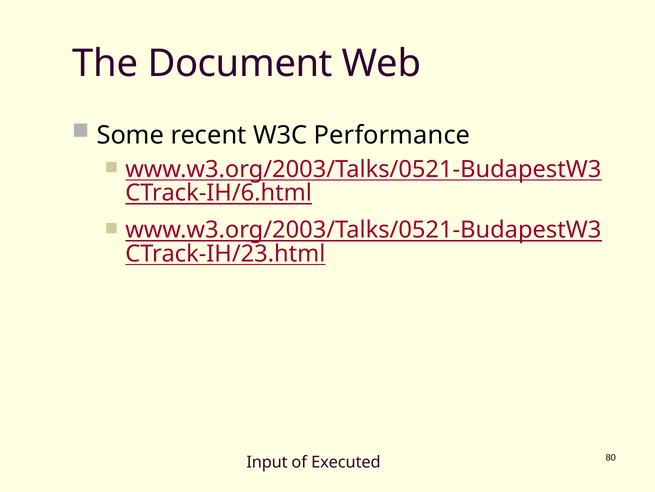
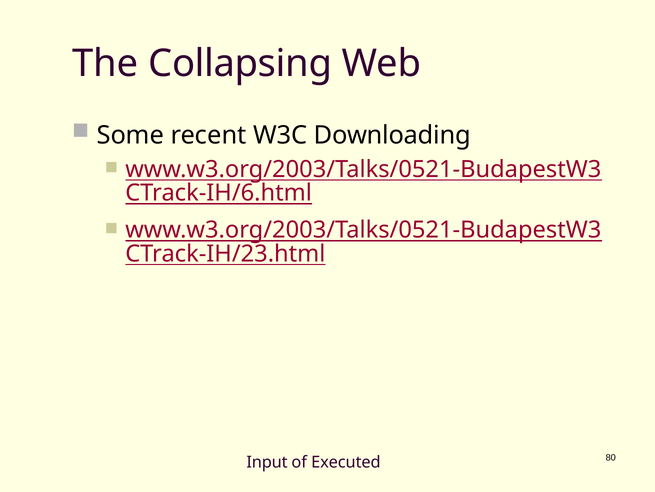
Document: Document -> Collapsing (240, 64)
Performance: Performance -> Downloading (392, 135)
